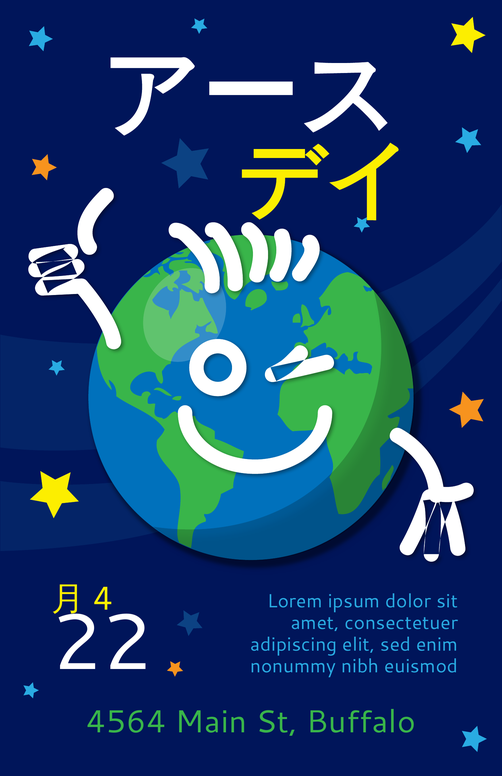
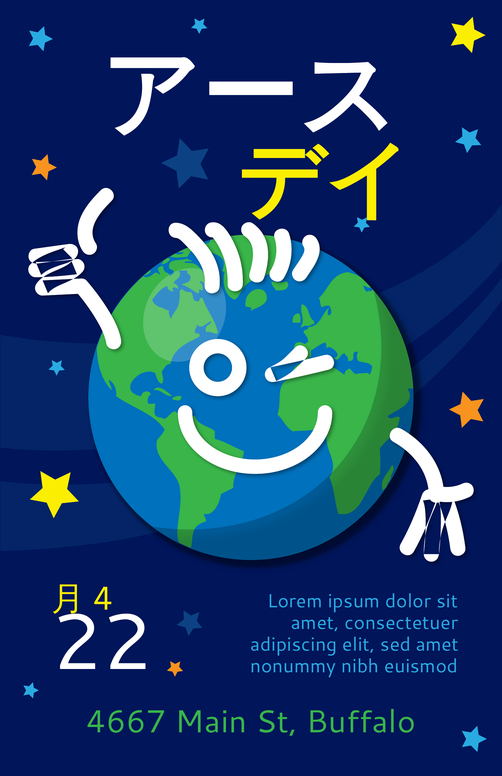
sed enim: enim -> amet (437, 644)
4564: 4564 -> 4667 (126, 722)
